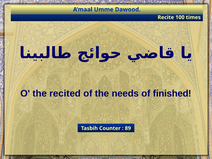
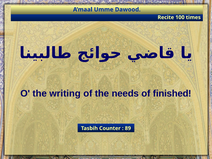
recited: recited -> writing (65, 94)
